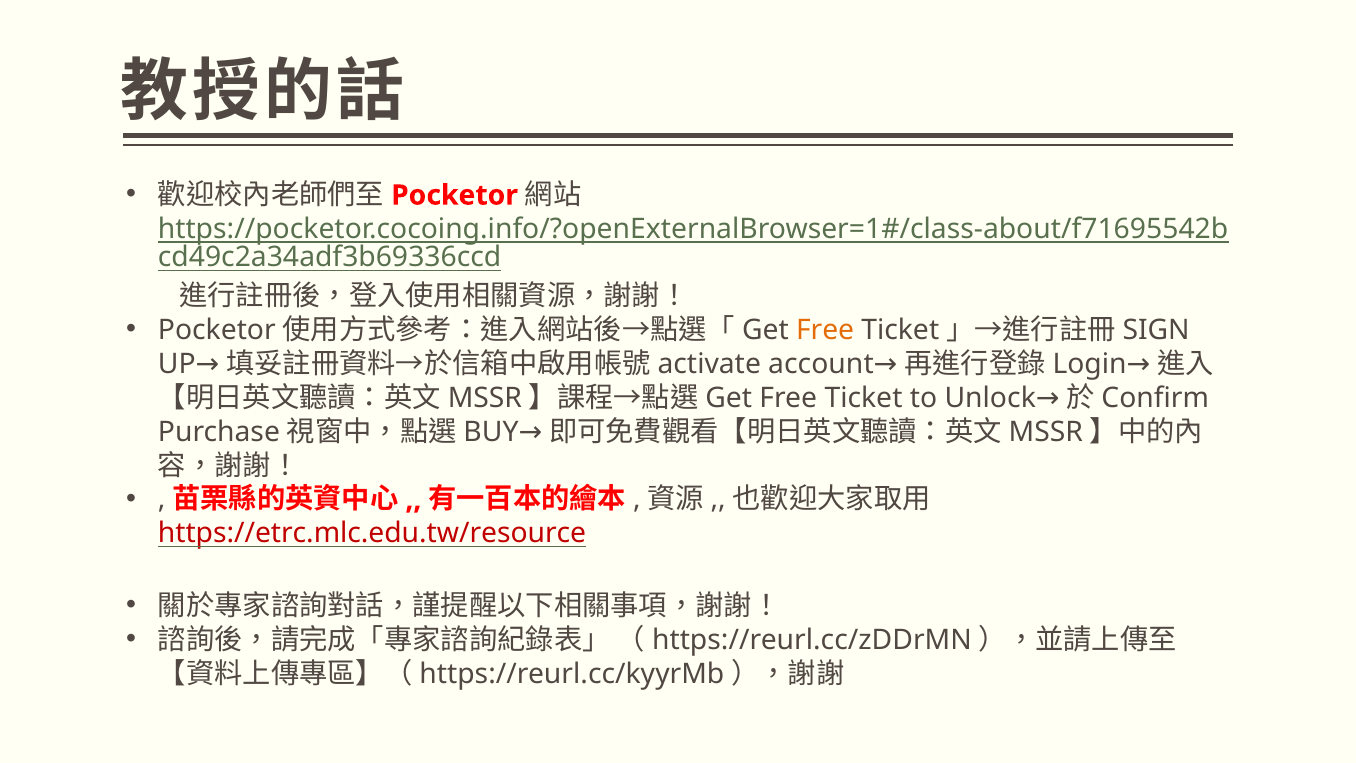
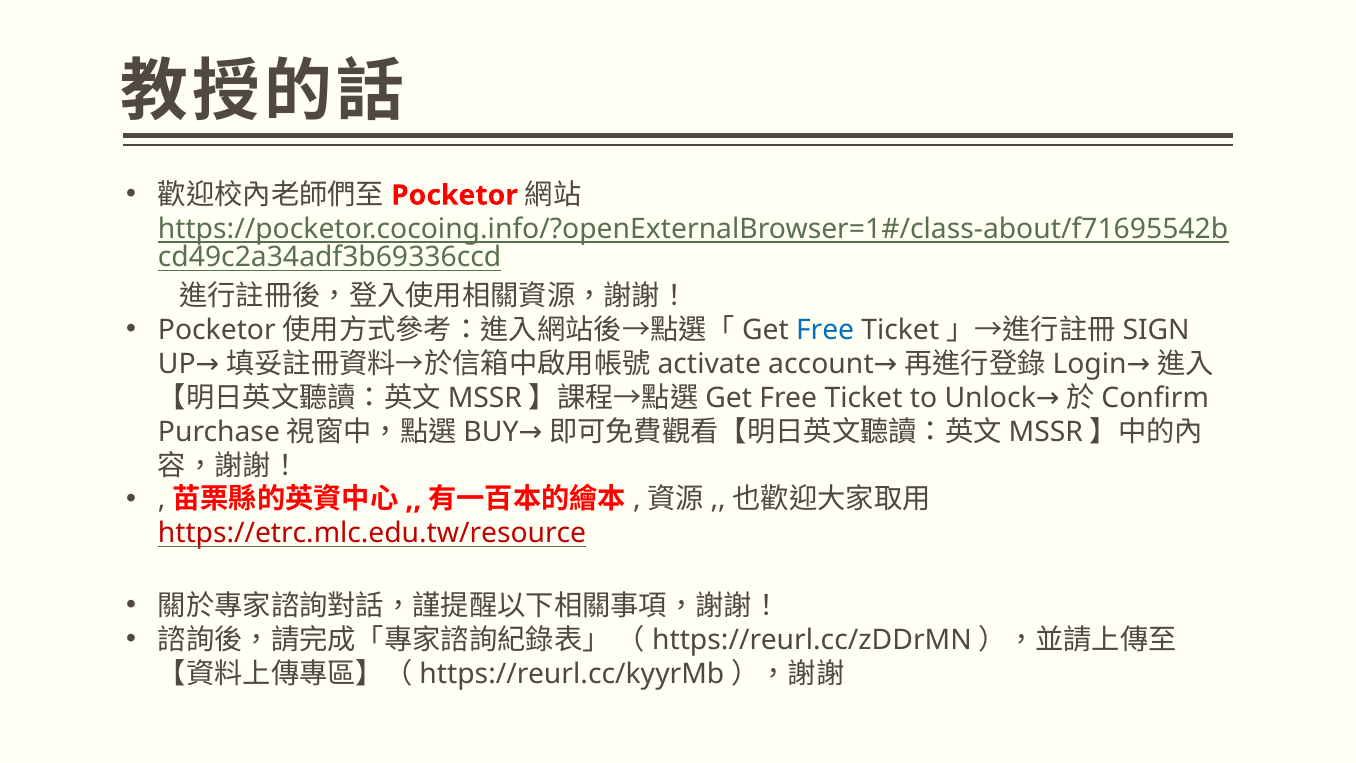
Free colour: orange -> blue (825, 330)
